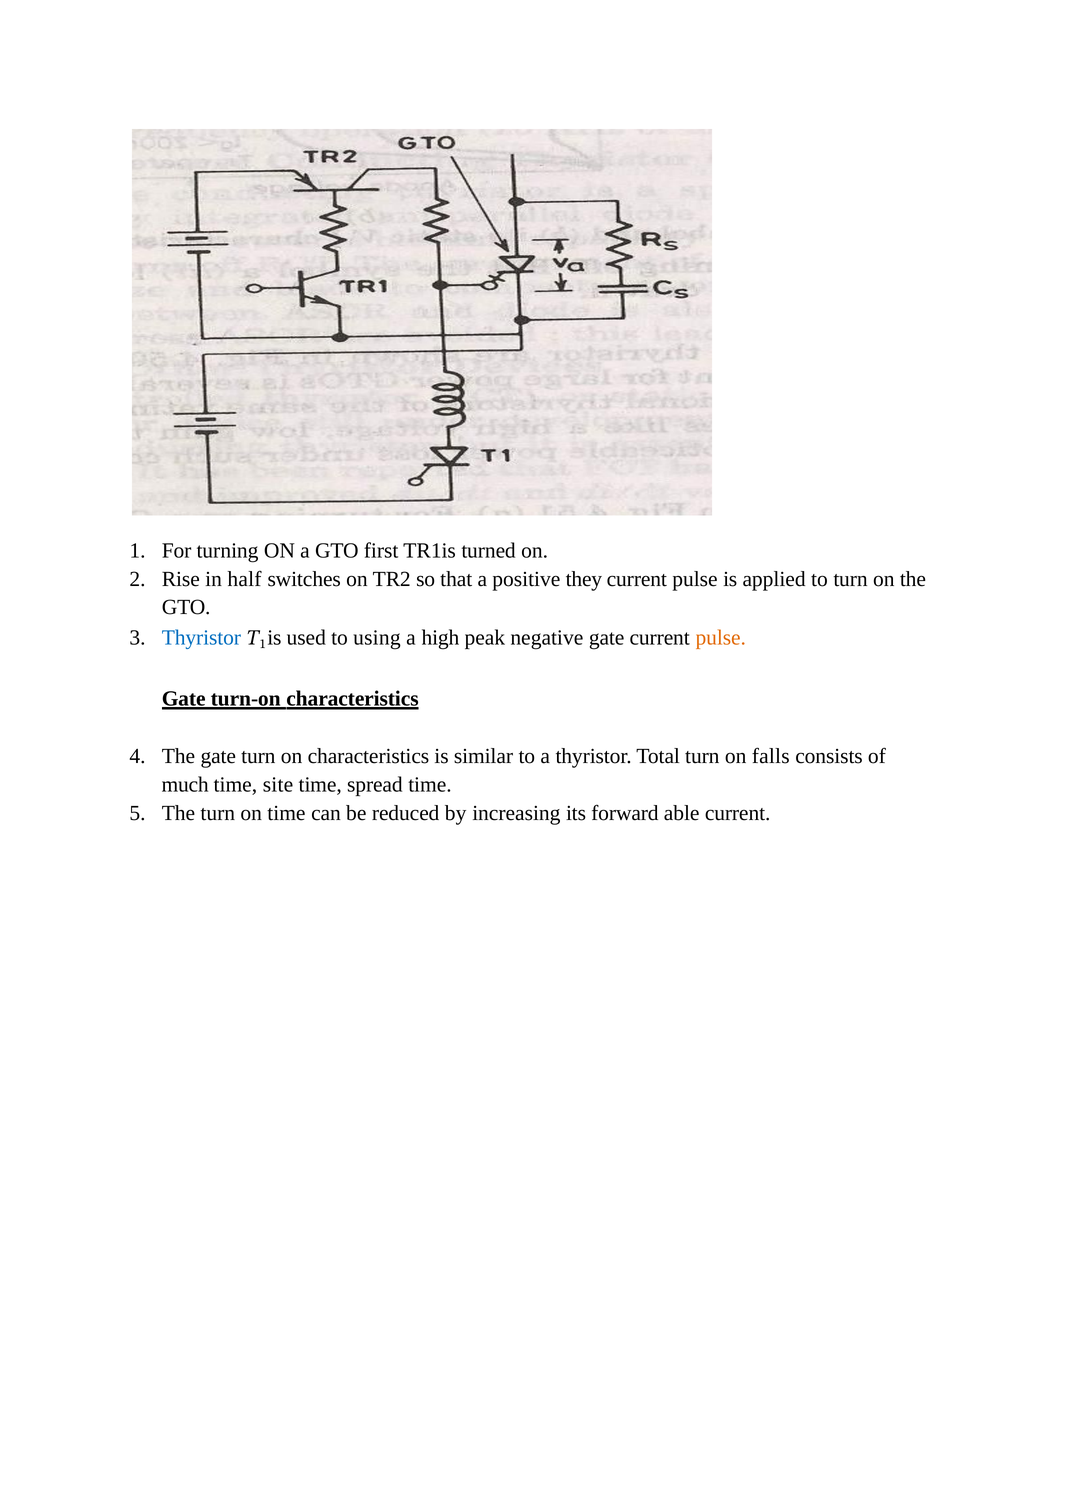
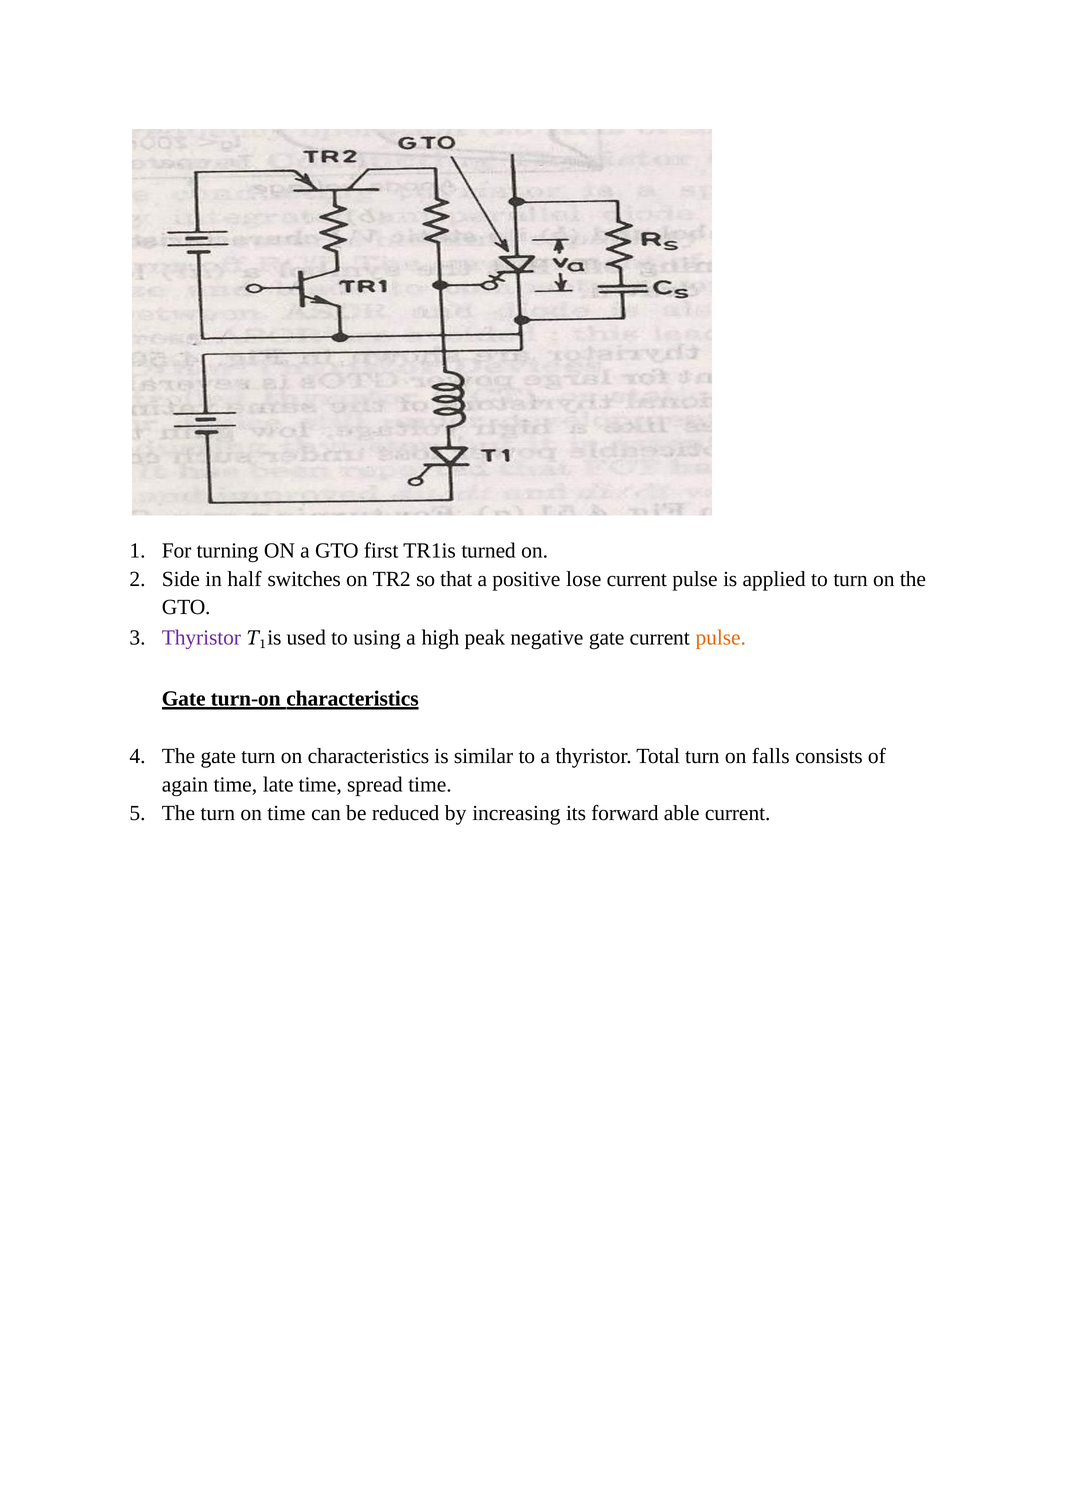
Rise: Rise -> Side (181, 579)
they: they -> lose (584, 579)
Thyristor colour: blue -> purple (201, 638)
much: much -> again (185, 785)
site: site -> late (278, 785)
